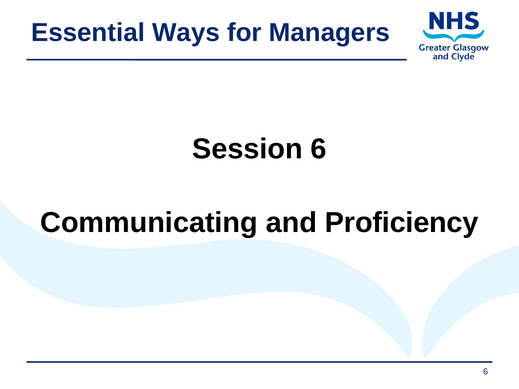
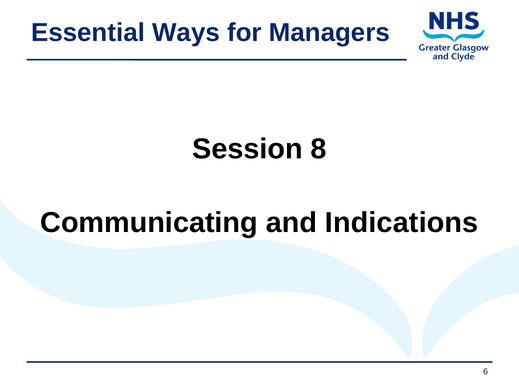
Session 6: 6 -> 8 (319, 149)
Proficiency: Proficiency -> Indications (402, 223)
